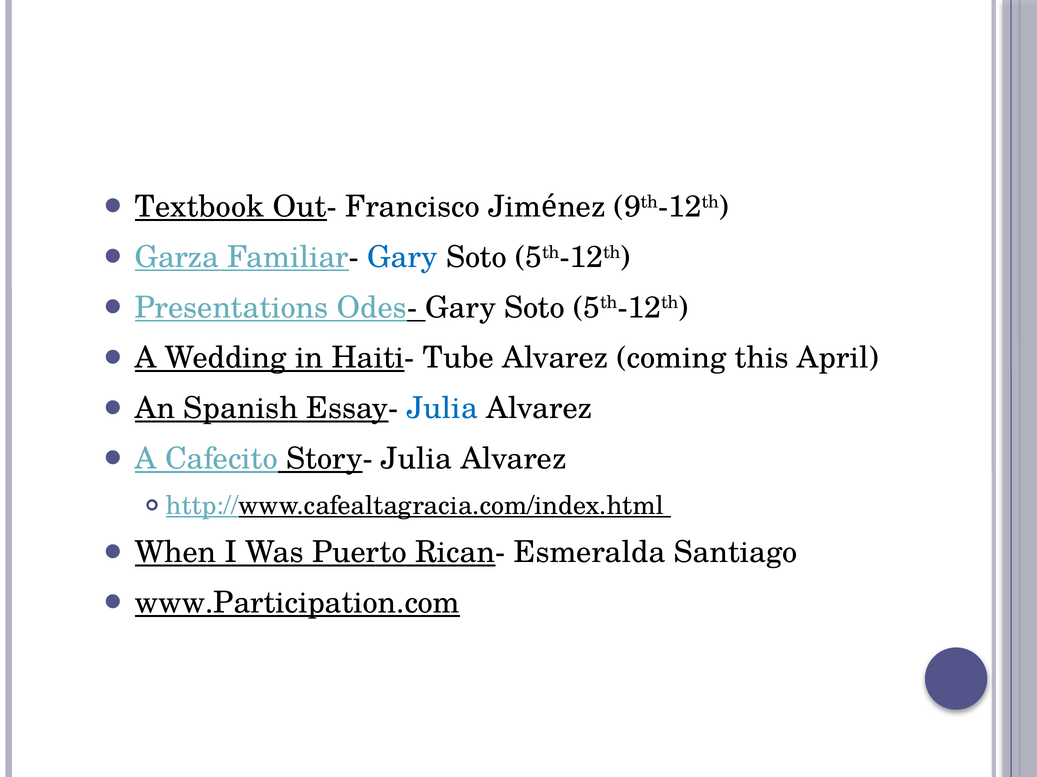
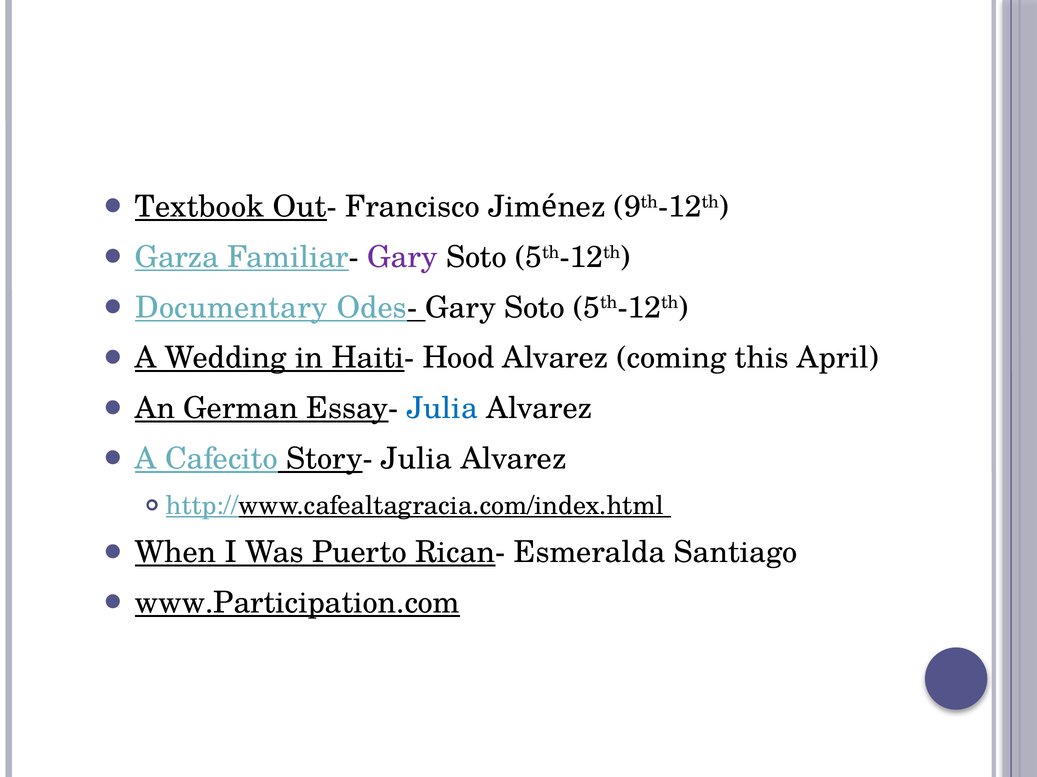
Gary colour: blue -> purple (402, 257)
Presentations: Presentations -> Documentary (231, 308)
Tube: Tube -> Hood (458, 358)
Spanish: Spanish -> German (241, 409)
